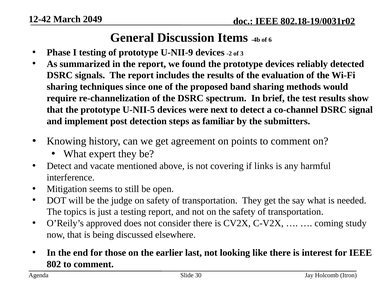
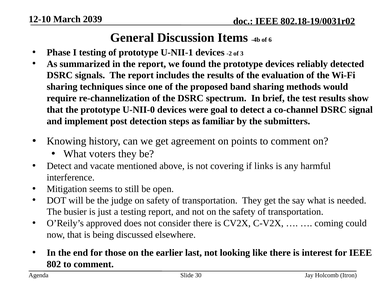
12-42: 12-42 -> 12-10 (40, 19)
2049: 2049 -> 2039 (93, 19)
U-NII-9: U-NII-9 -> U-NII-1 (177, 52)
U-NII-5: U-NII-5 -> U-NII-0 (139, 110)
next: next -> goal (219, 110)
expert: expert -> voters (102, 154)
topics: topics -> busier (75, 211)
study: study -> could (356, 223)
